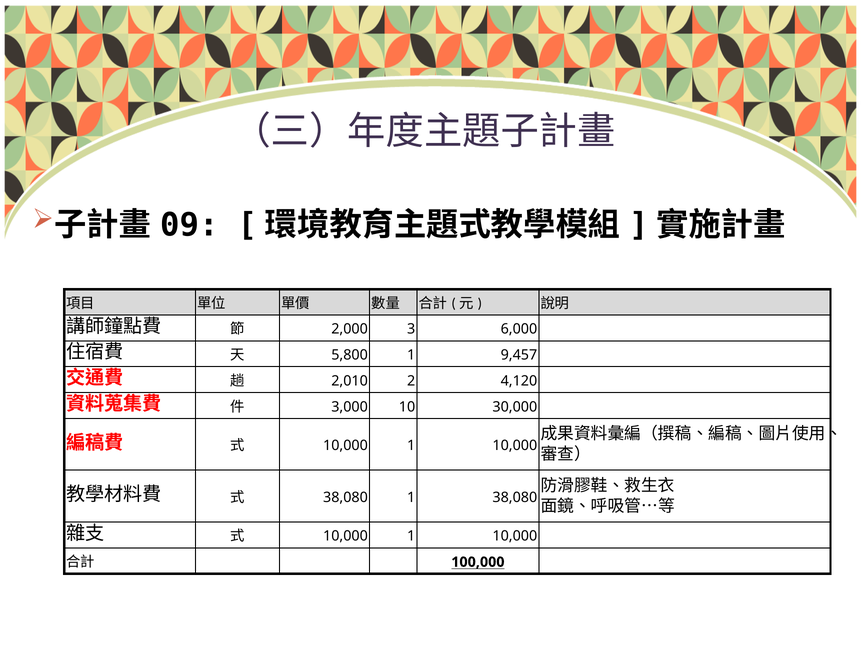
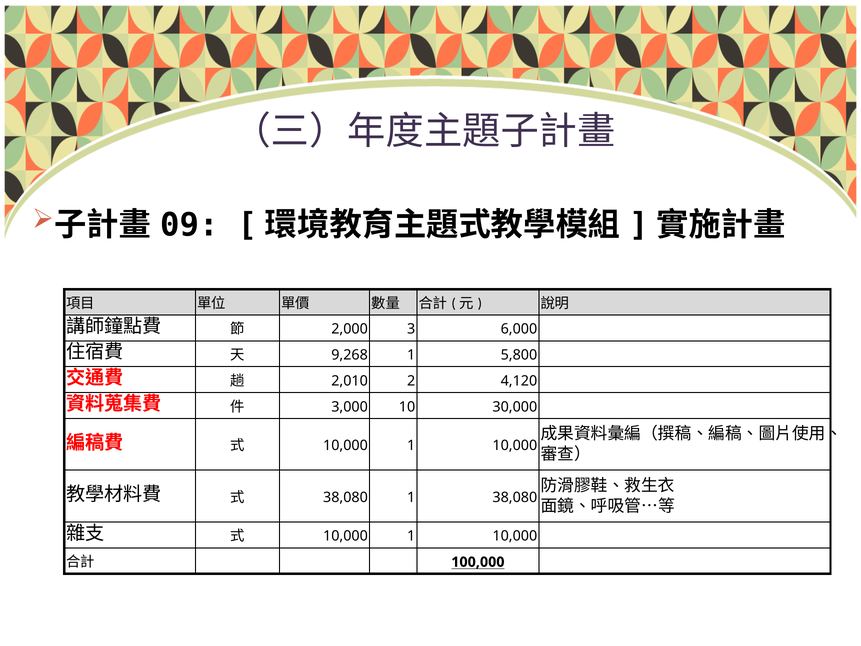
5,800: 5,800 -> 9,268 (350, 355)
9,457: 9,457 -> 5,800 (519, 355)
